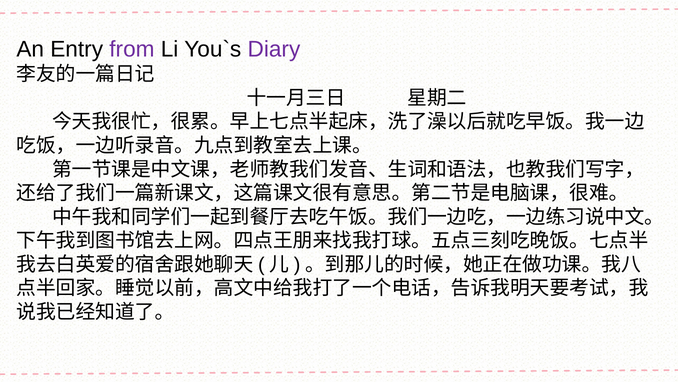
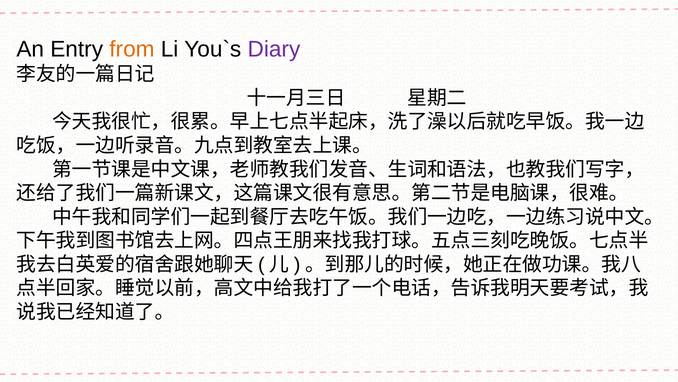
from colour: purple -> orange (132, 49)
